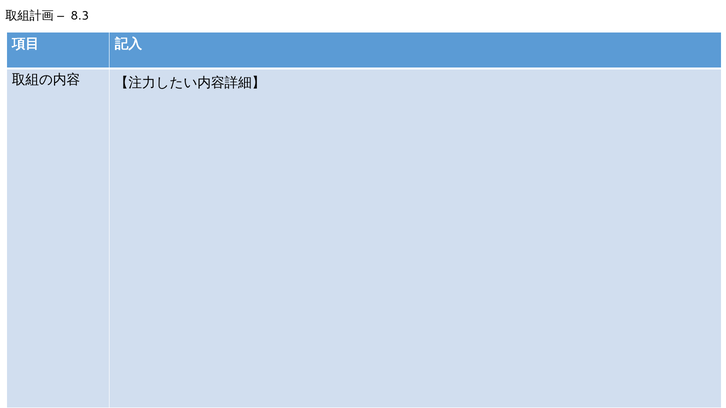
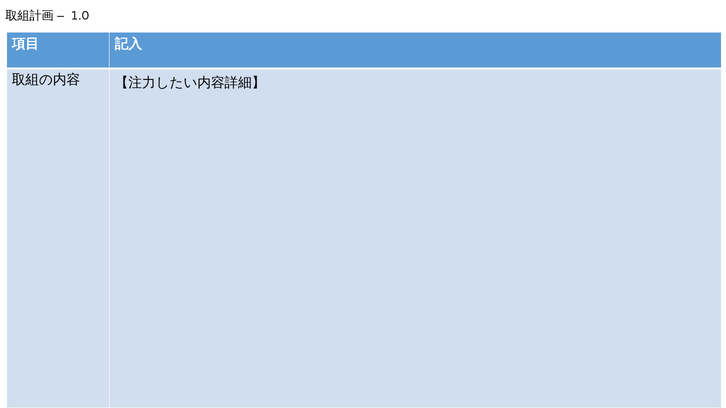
8.3: 8.3 -> 1.0 (80, 16)
